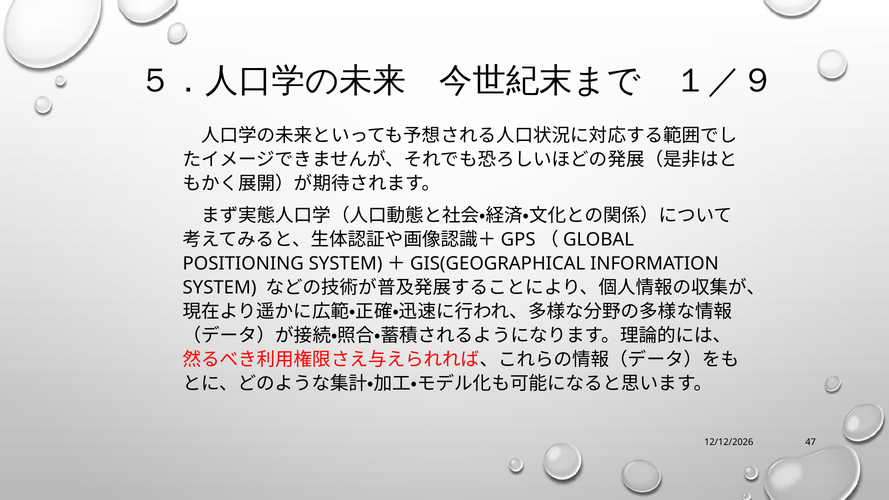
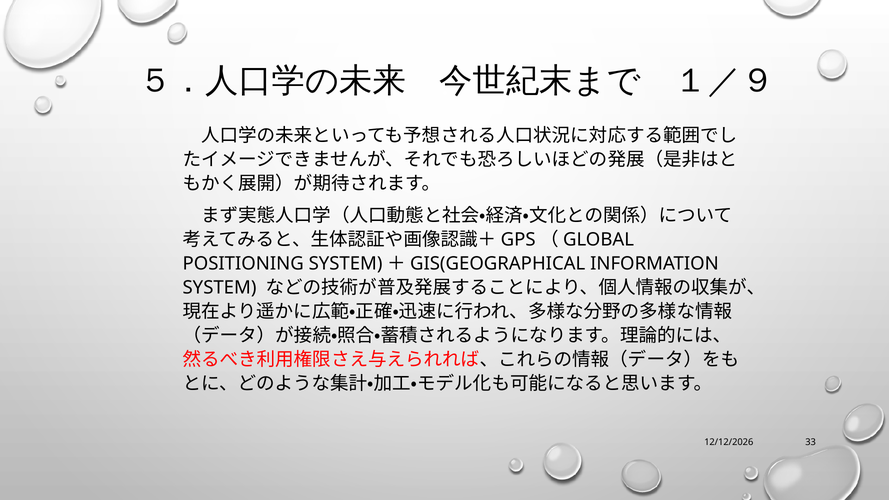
47: 47 -> 33 (811, 442)
